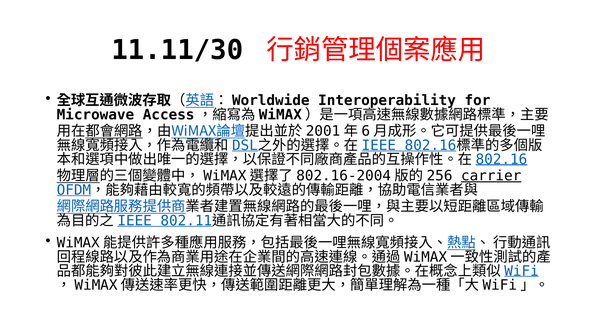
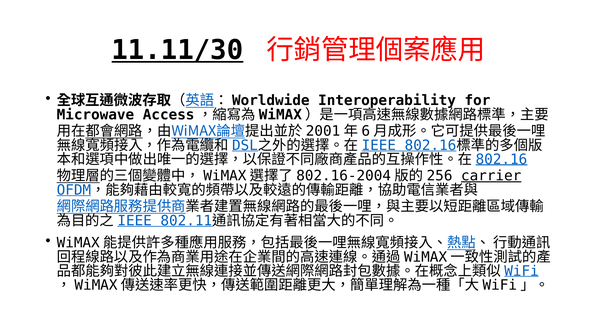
11.11/30 underline: none -> present (177, 50)
